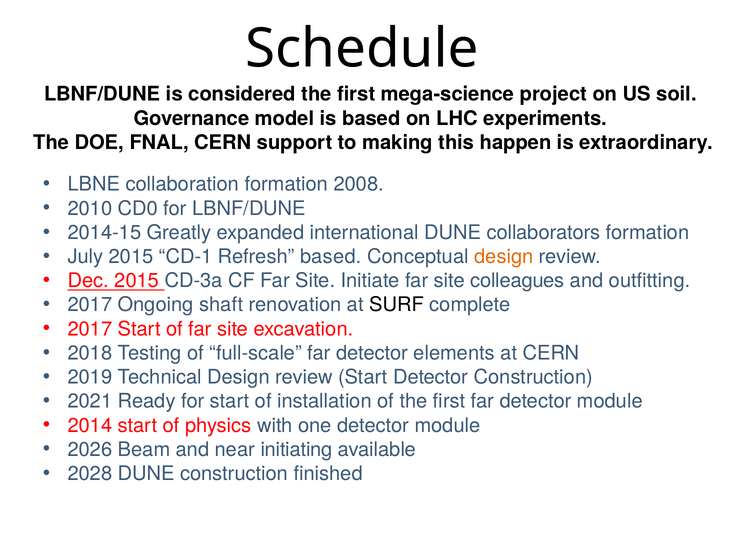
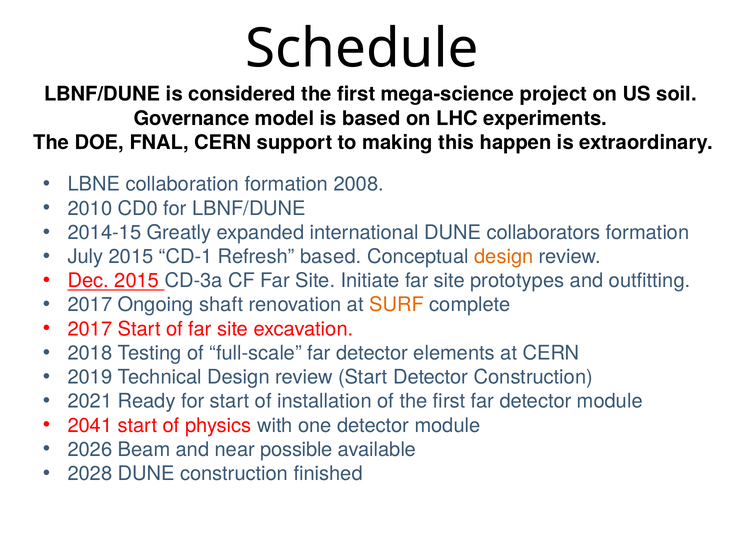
colleagues: colleagues -> prototypes (517, 281)
SURF colour: black -> orange (397, 305)
2014: 2014 -> 2041 (90, 426)
initiating: initiating -> possible (296, 450)
